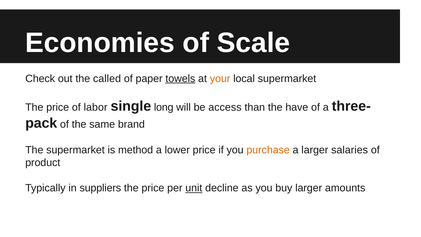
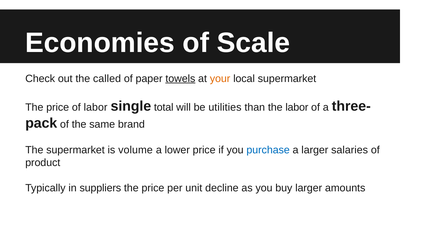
long: long -> total (164, 107)
access: access -> utilities (225, 107)
the have: have -> labor (297, 107)
method: method -> volume (136, 150)
purchase colour: orange -> blue (268, 150)
unit underline: present -> none (194, 188)
